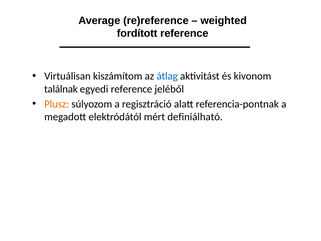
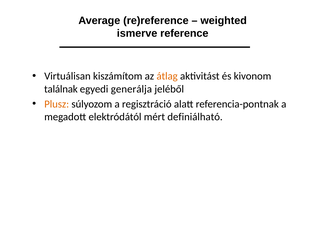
fordított: fordított -> ismerve (137, 33)
átlag colour: blue -> orange (167, 76)
egyedi reference: reference -> generálja (131, 89)
